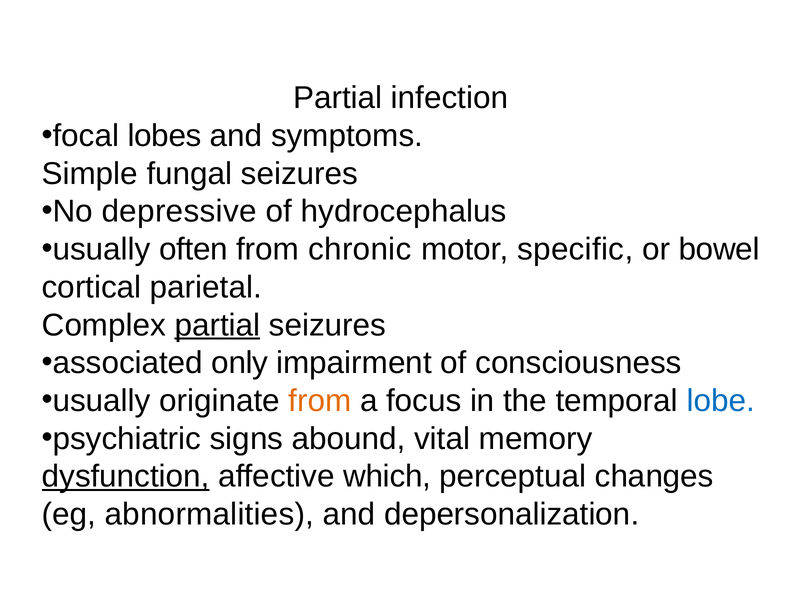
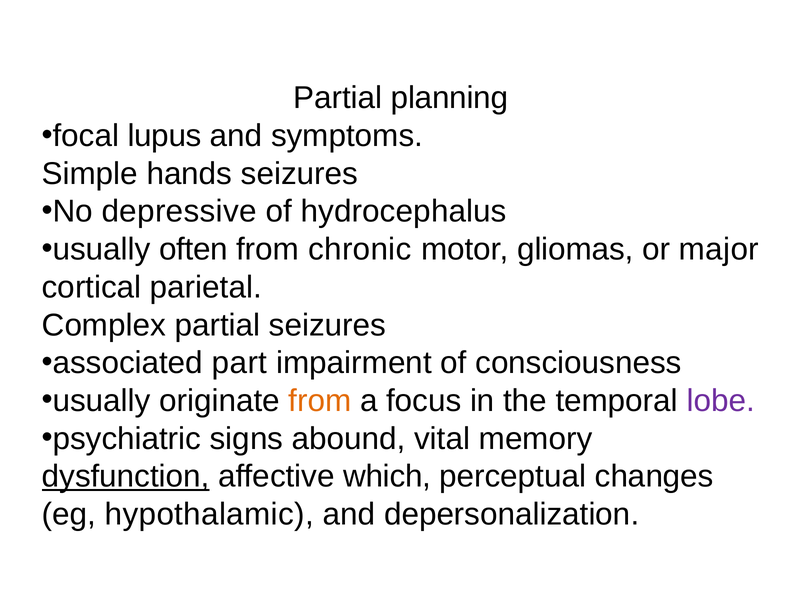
infection: infection -> planning (450, 98)
lobes: lobes -> lupus (165, 136)
fungal: fungal -> hands (189, 174)
specific: specific -> gliomas (575, 249)
bowel: bowel -> major (719, 249)
partial underline: present -> none (217, 325)
only: only -> part (239, 363)
lobe colour: blue -> purple (721, 400)
abnormalities: abnormalities -> hypothalamic (209, 514)
